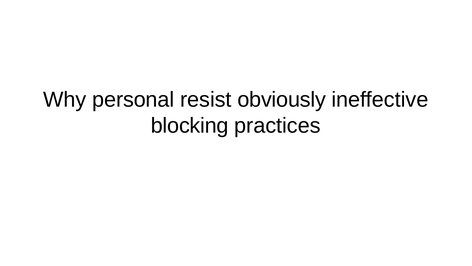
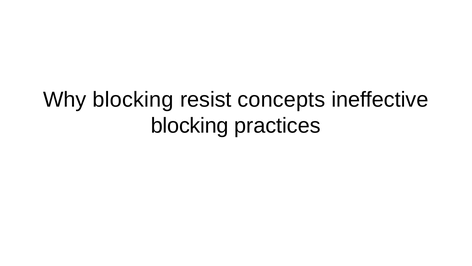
Why personal: personal -> blocking (133, 99)
obviously: obviously -> concepts (281, 99)
